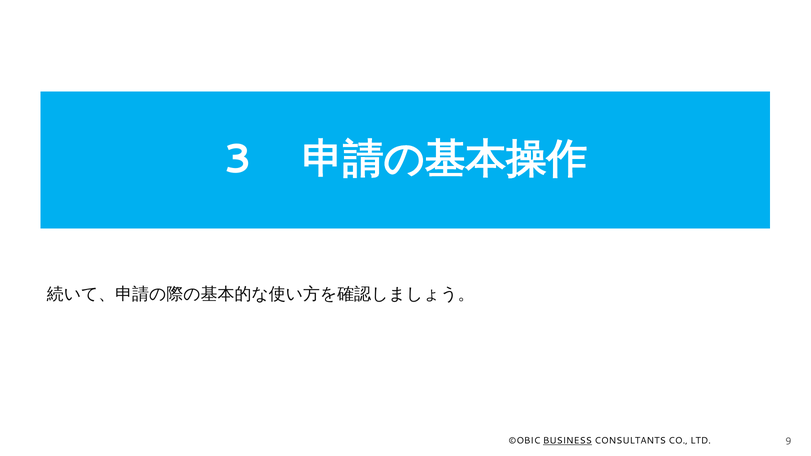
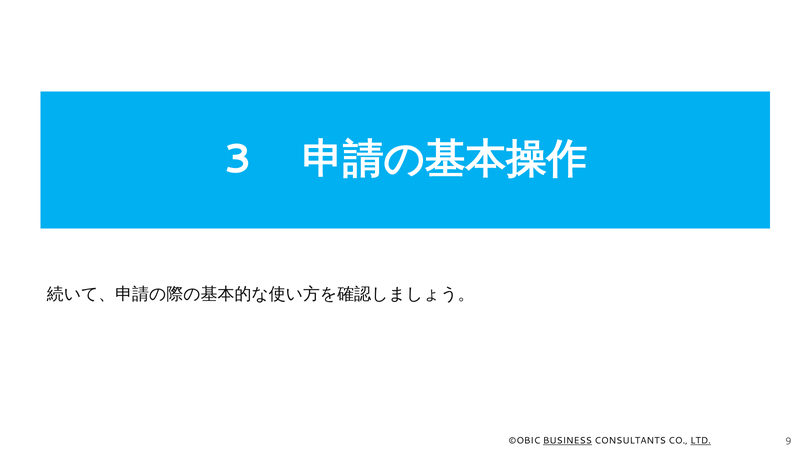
LTD underline: none -> present (701, 441)
